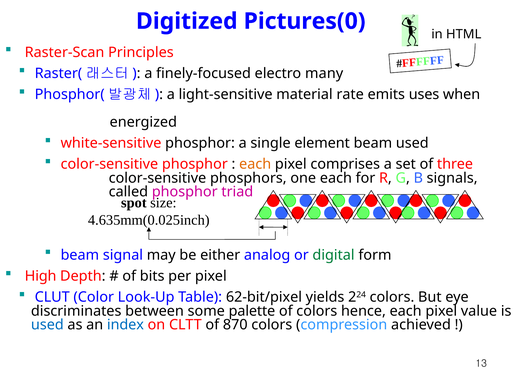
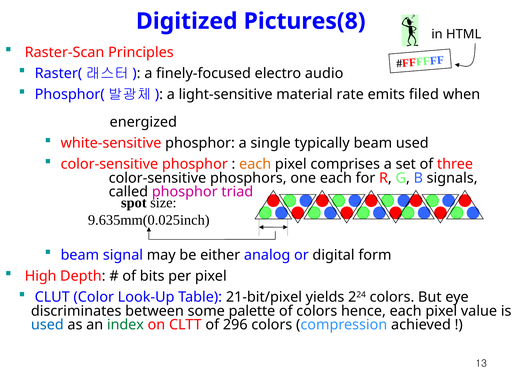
Pictures(0: Pictures(0 -> Pictures(8 (305, 21)
many: many -> audio (324, 73)
uses: uses -> filed (424, 94)
element: element -> typically (322, 143)
4.635mm(0.025inch: 4.635mm(0.025inch -> 9.635mm(0.025inch (149, 220)
digital colour: green -> black (334, 255)
62-bit/pixel: 62-bit/pixel -> 21-bit/pixel (264, 297)
index colour: blue -> green (125, 324)
870: 870 -> 296 (235, 324)
